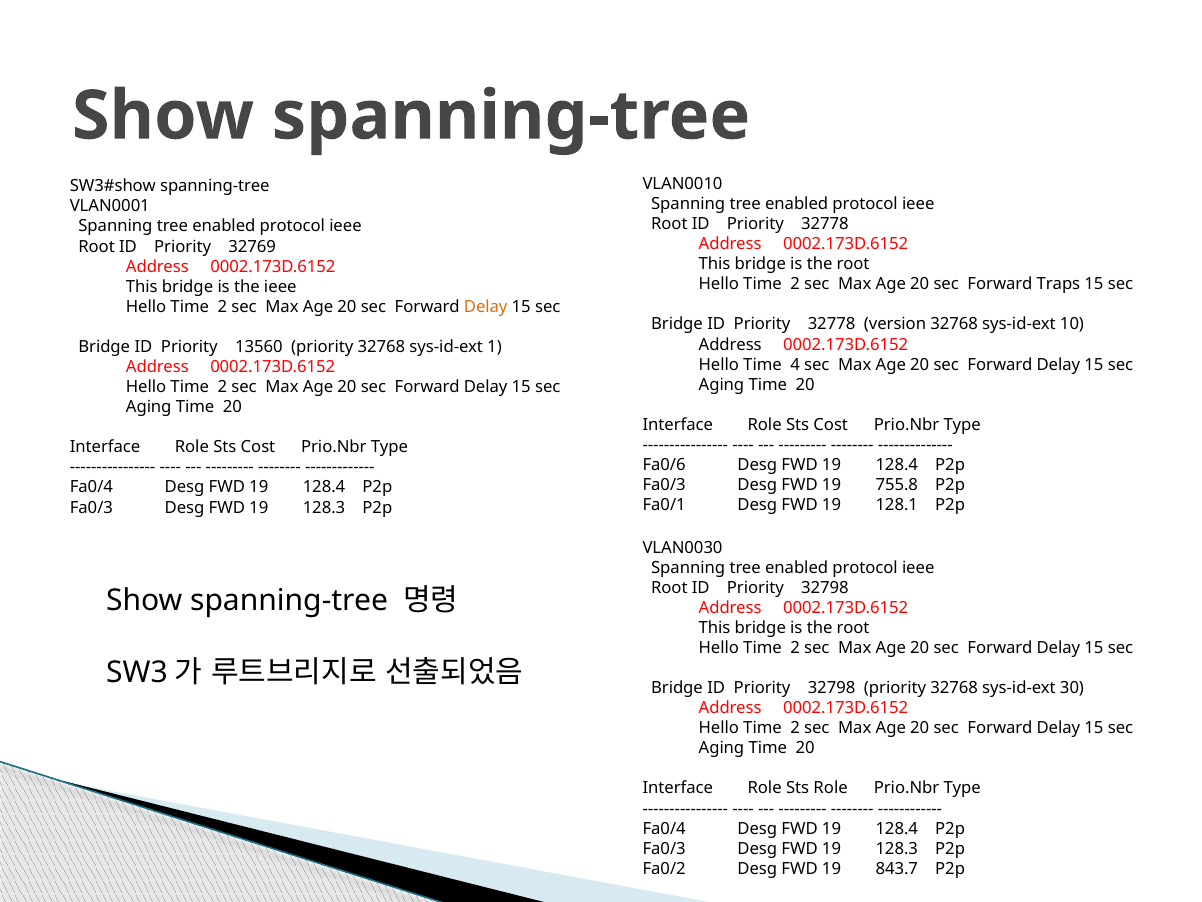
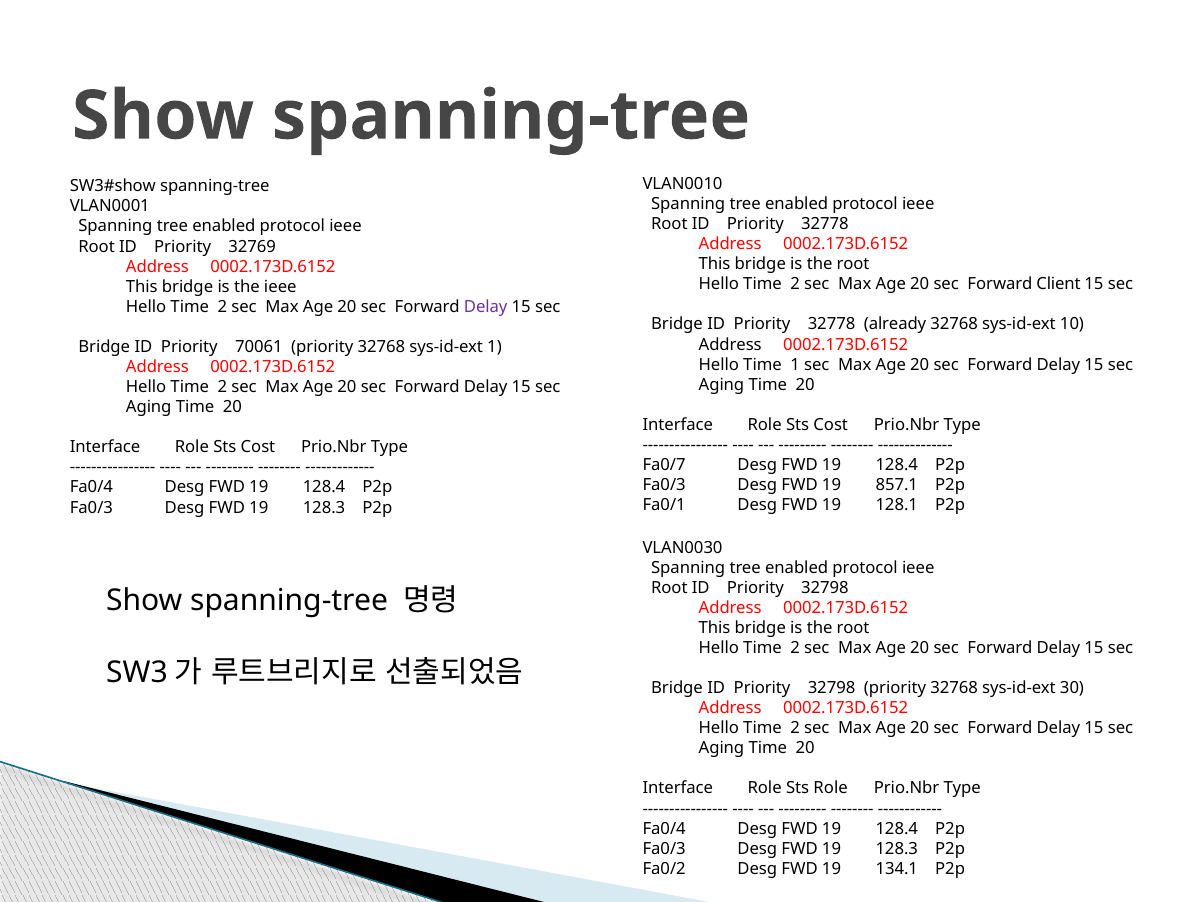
Traps: Traps -> Client (1058, 284)
Delay colour: orange -> purple (486, 307)
version: version -> already (895, 324)
13560: 13560 -> 70061 (259, 347)
Time 4: 4 -> 1 (795, 364)
Fa0/6: Fa0/6 -> Fa0/7 (664, 465)
755.8: 755.8 -> 857.1 (897, 485)
843.7: 843.7 -> 134.1 (897, 868)
